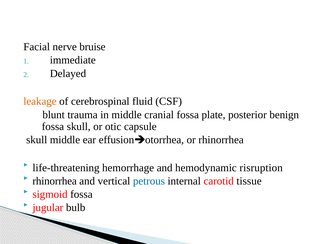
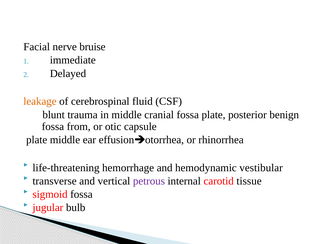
fossa skull: skull -> from (79, 127)
skull: skull -> plate (37, 140)
risruption: risruption -> vestibular (261, 168)
rhinorrhea: rhinorrhea -> transverse (55, 181)
petrous colour: blue -> purple (149, 181)
